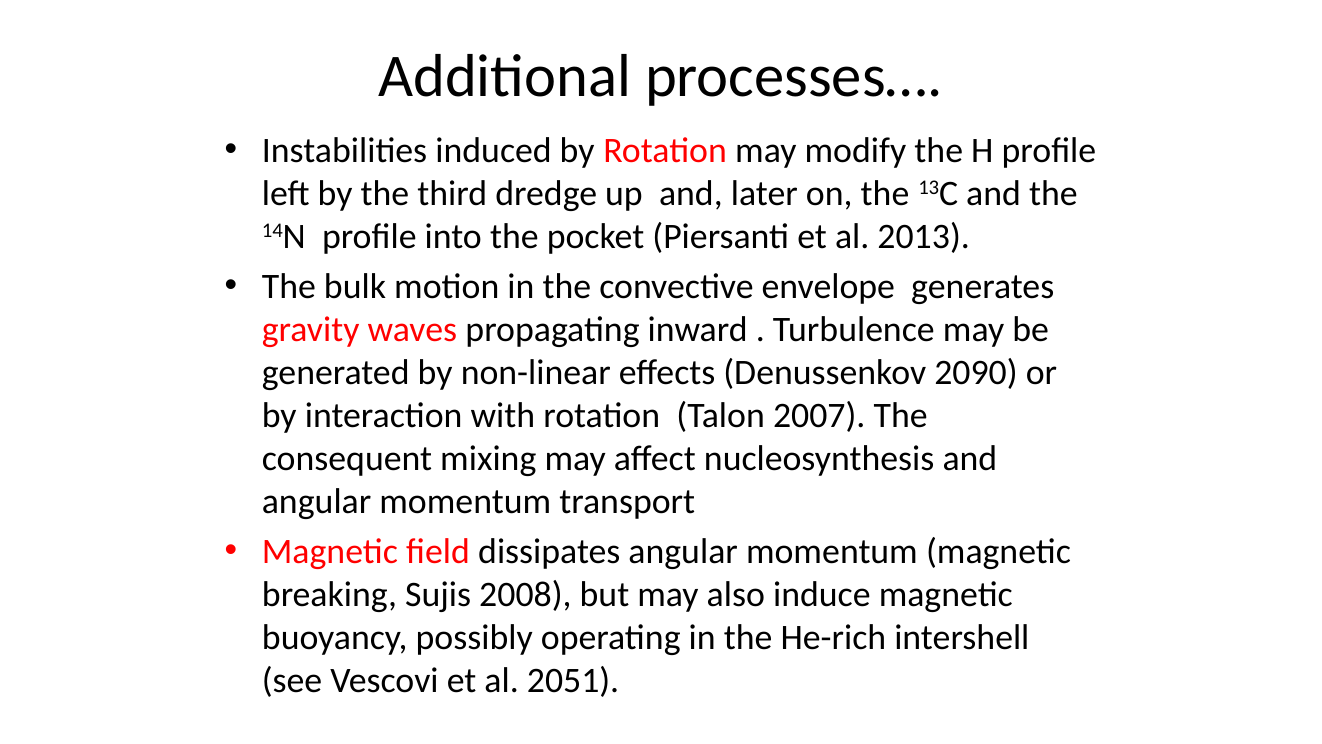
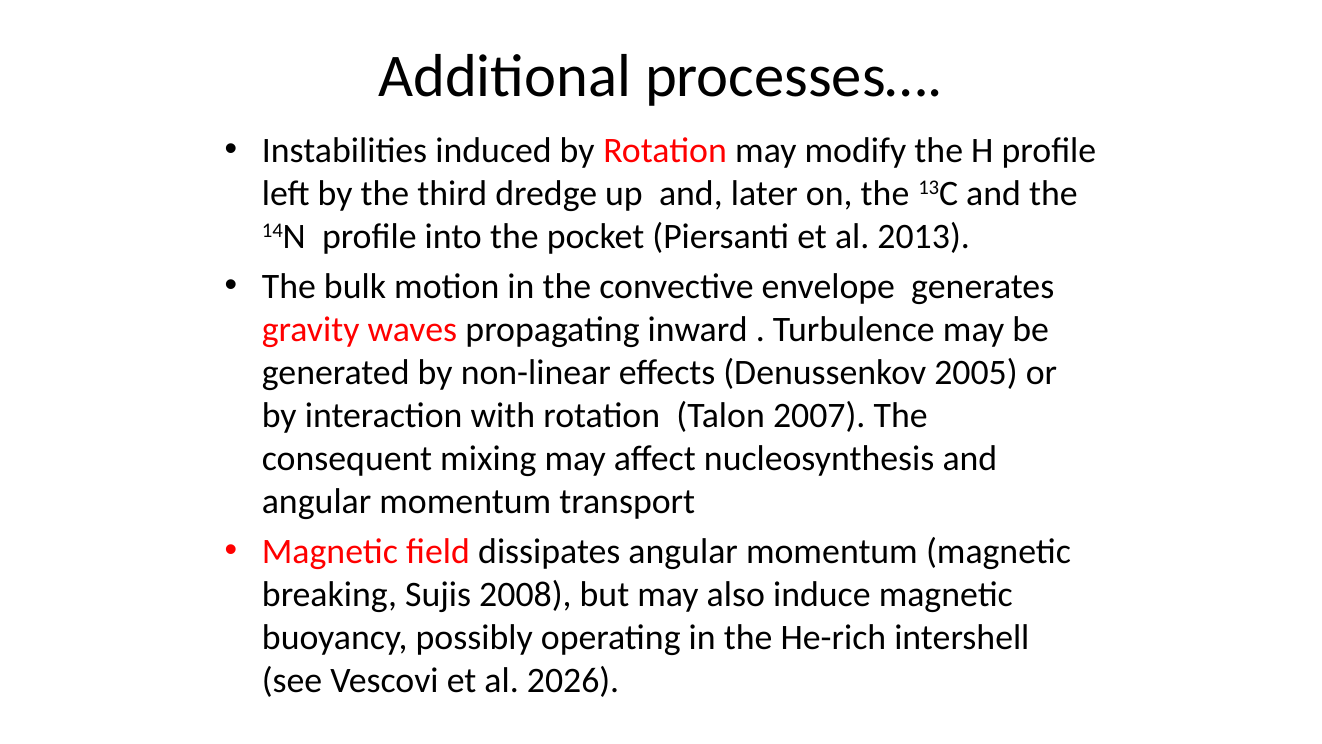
2090: 2090 -> 2005 (976, 373)
2051: 2051 -> 2026 (573, 680)
